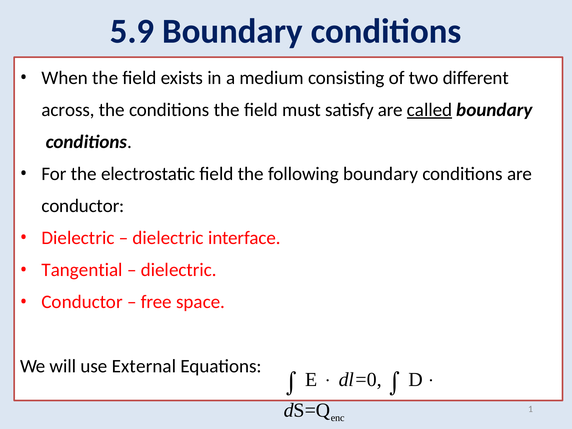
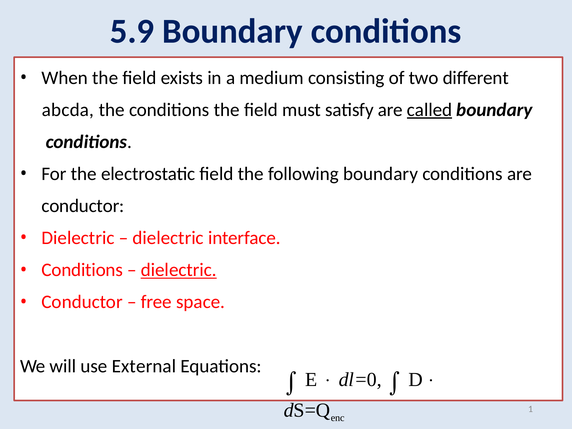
across: across -> abcda (68, 110)
Tangential: Tangential -> Conditions (82, 270)
dielectric underline: none -> present (179, 270)
